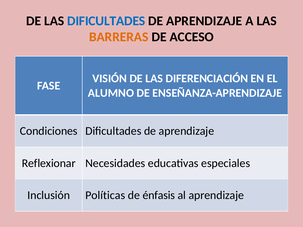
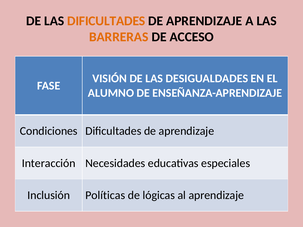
DIFICULTADES colour: blue -> orange (106, 21)
DIFERENCIACIÓN: DIFERENCIACIÓN -> DESIGUALDADES (207, 79)
Reflexionar: Reflexionar -> Interacción (49, 163)
énfasis: énfasis -> lógicas (159, 195)
